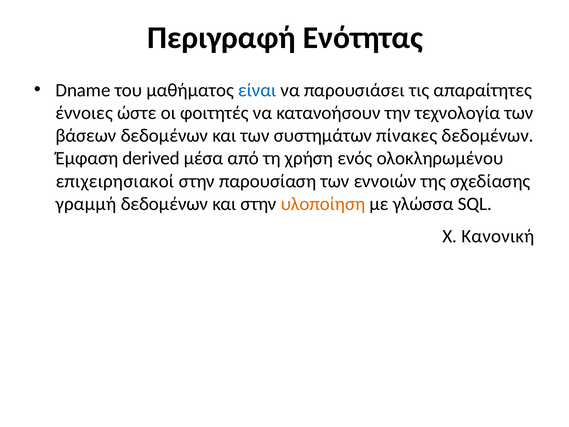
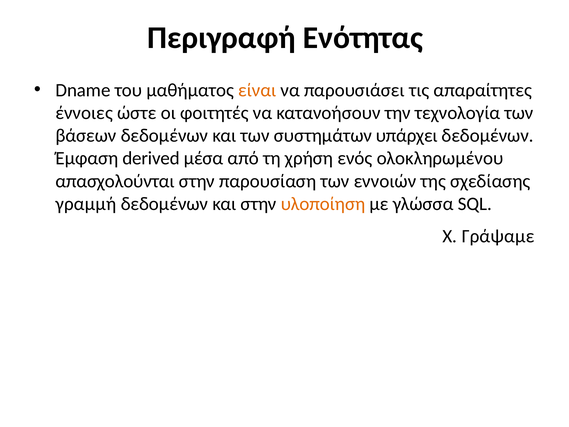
είναι colour: blue -> orange (257, 90)
πίνακες: πίνακες -> υπάρχει (407, 136)
επιχειρησιακοί: επιχειρησιακοί -> απασχολούνται (115, 181)
Κανονική: Κανονική -> Γράψαμε (498, 236)
